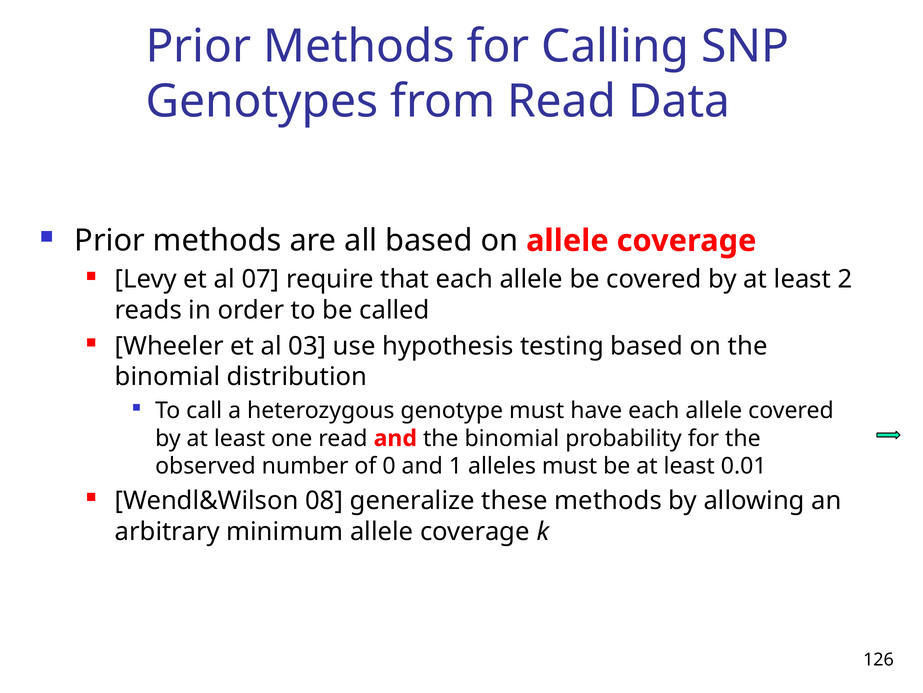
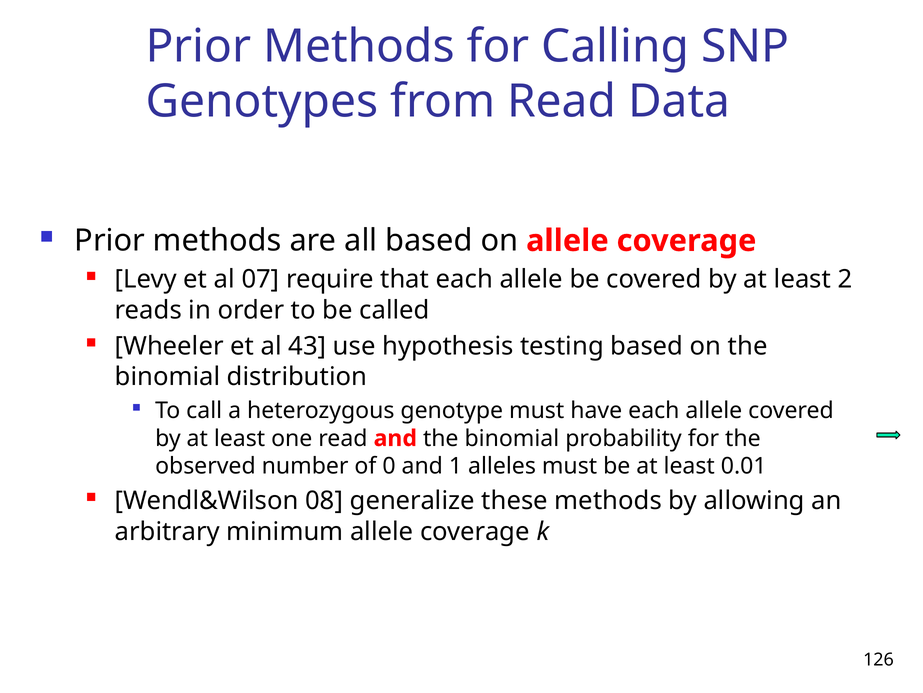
03: 03 -> 43 (307, 346)
